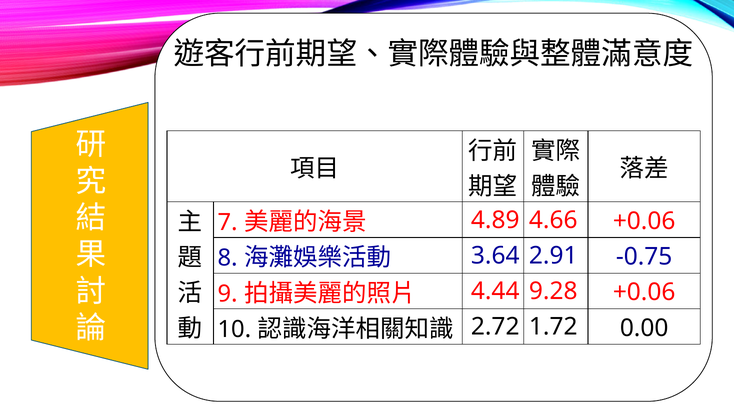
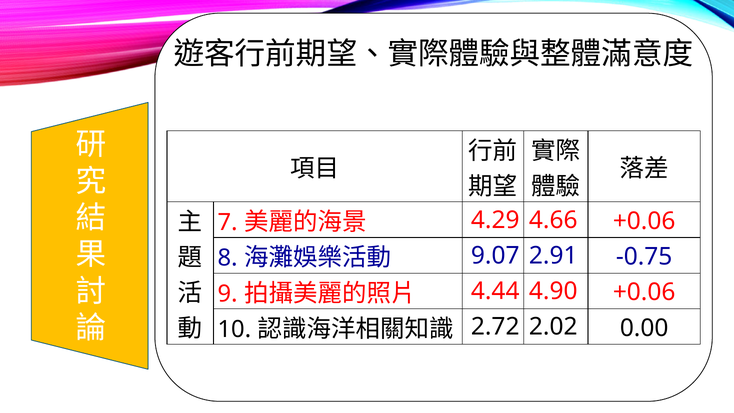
4.89: 4.89 -> 4.29 (495, 220)
3.64: 3.64 -> 9.07 (495, 255)
9.28: 9.28 -> 4.90 (553, 291)
1.72: 1.72 -> 2.02 (553, 327)
